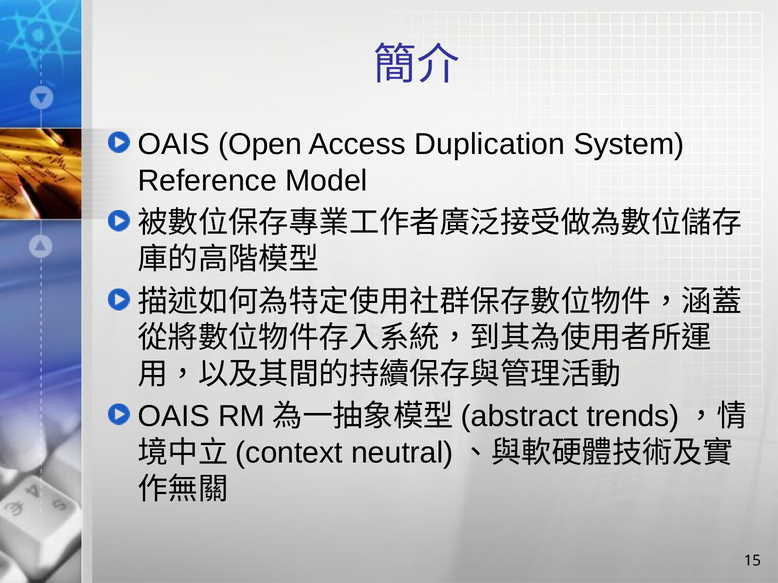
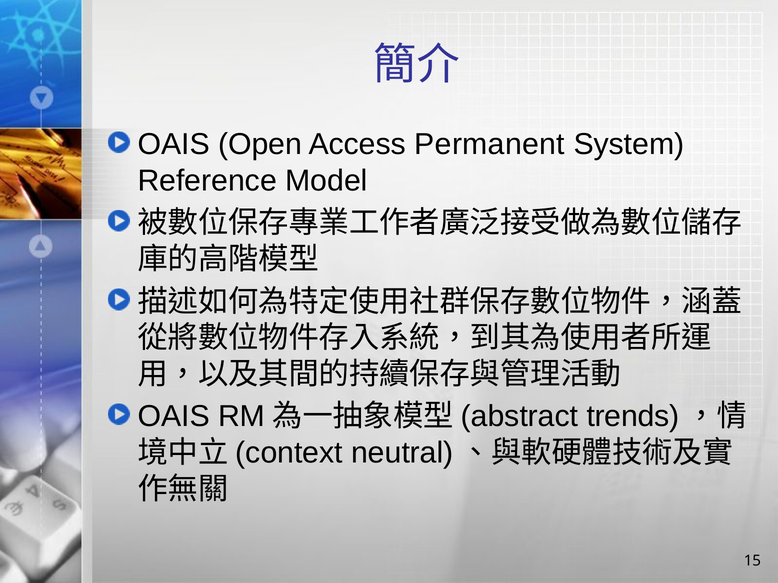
Duplication: Duplication -> Permanent (490, 144)
